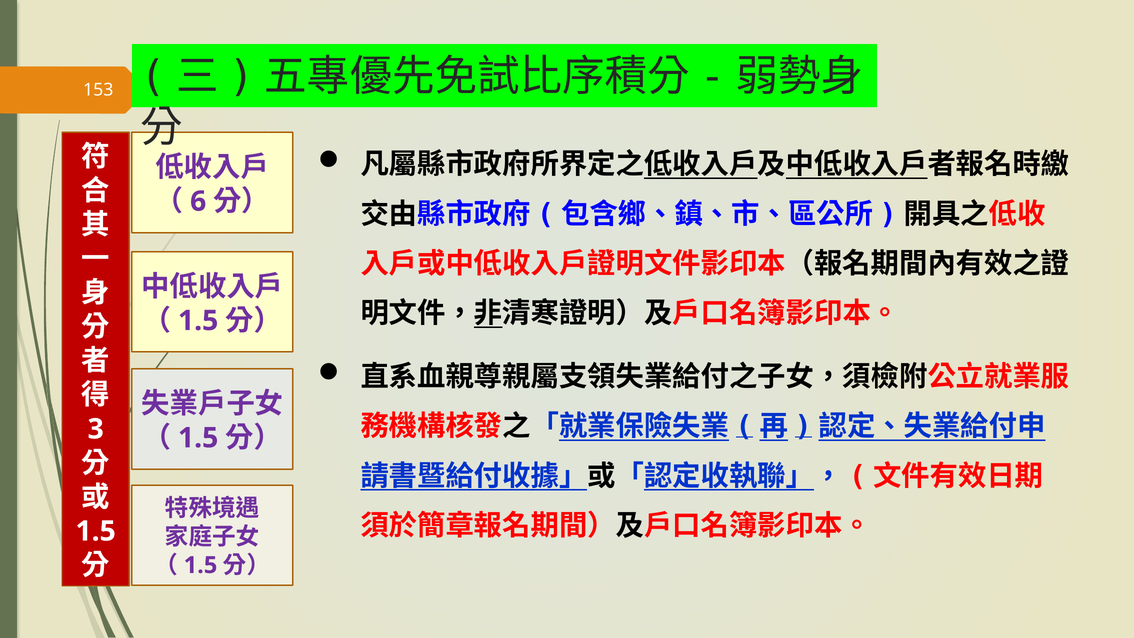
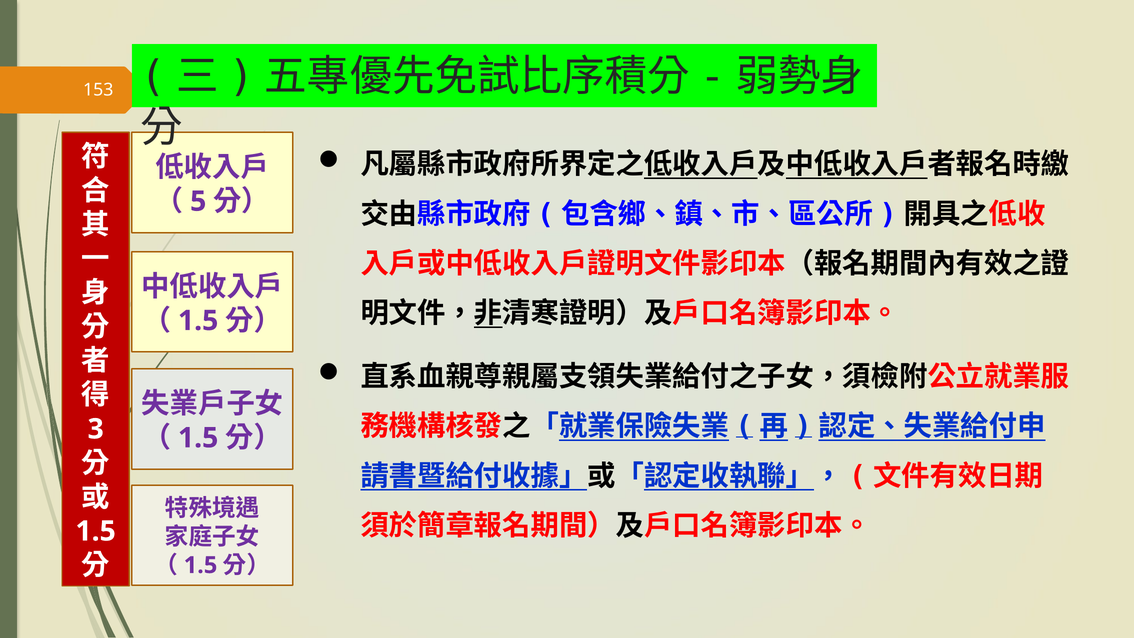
6: 6 -> 5 (198, 201)
